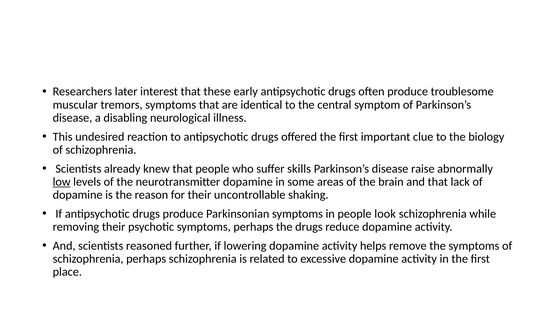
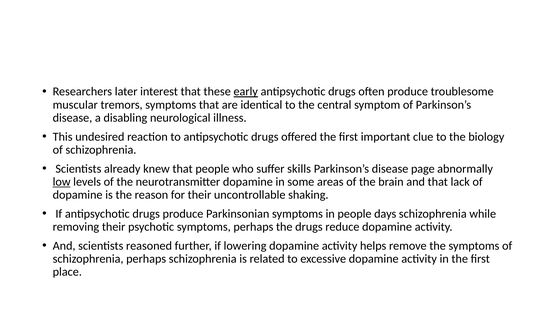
early underline: none -> present (246, 92)
raise: raise -> page (423, 169)
look: look -> days (385, 214)
